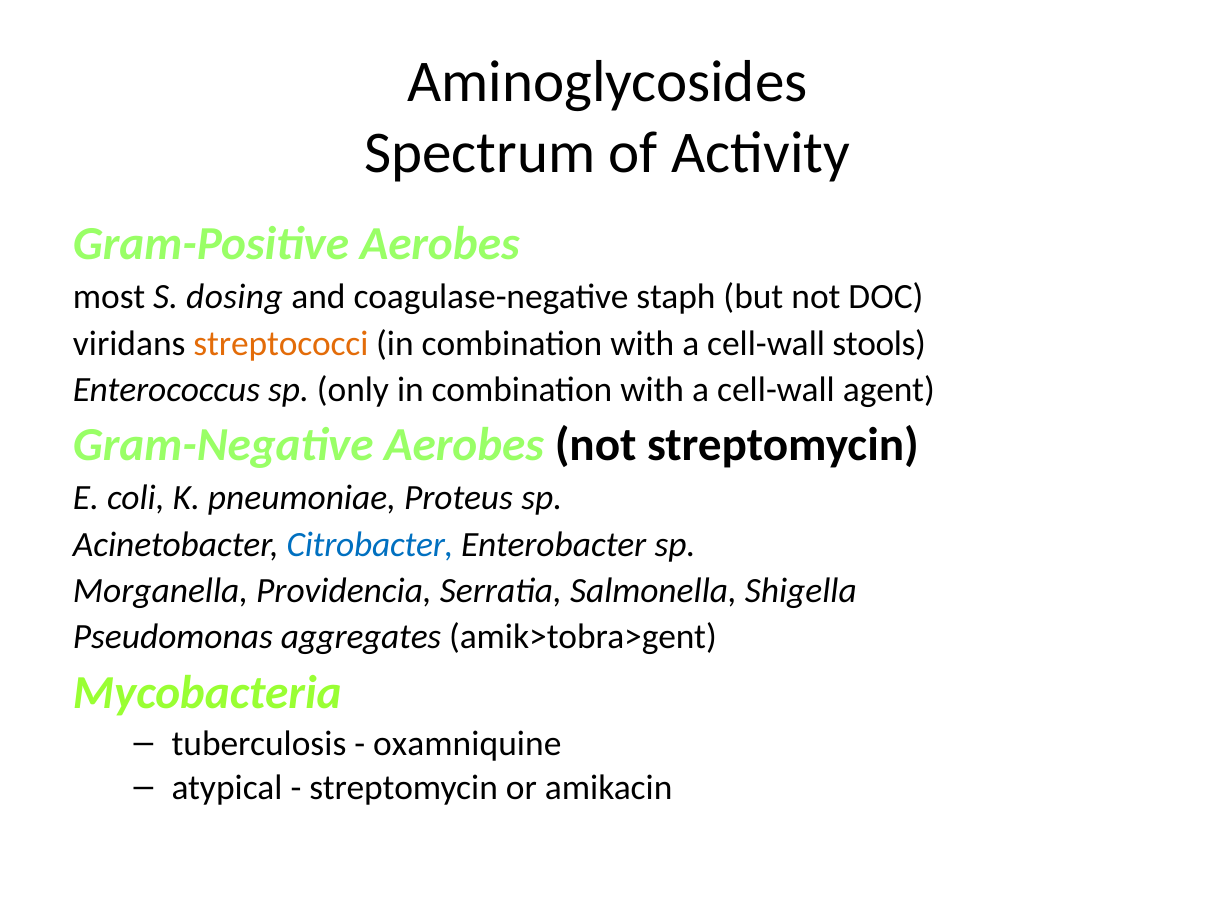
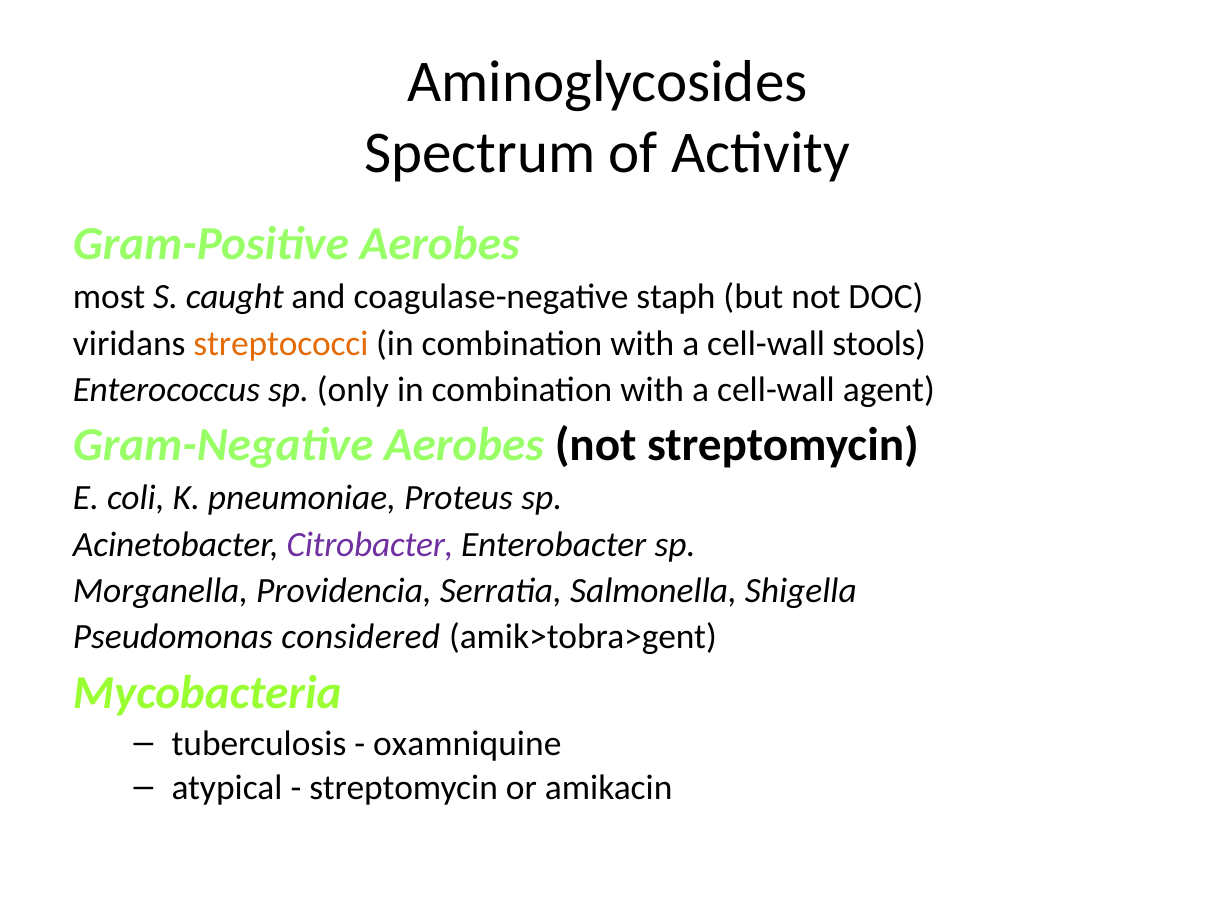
dosing: dosing -> caught (235, 297)
Citrobacter colour: blue -> purple (370, 544)
aggregates: aggregates -> considered (361, 637)
